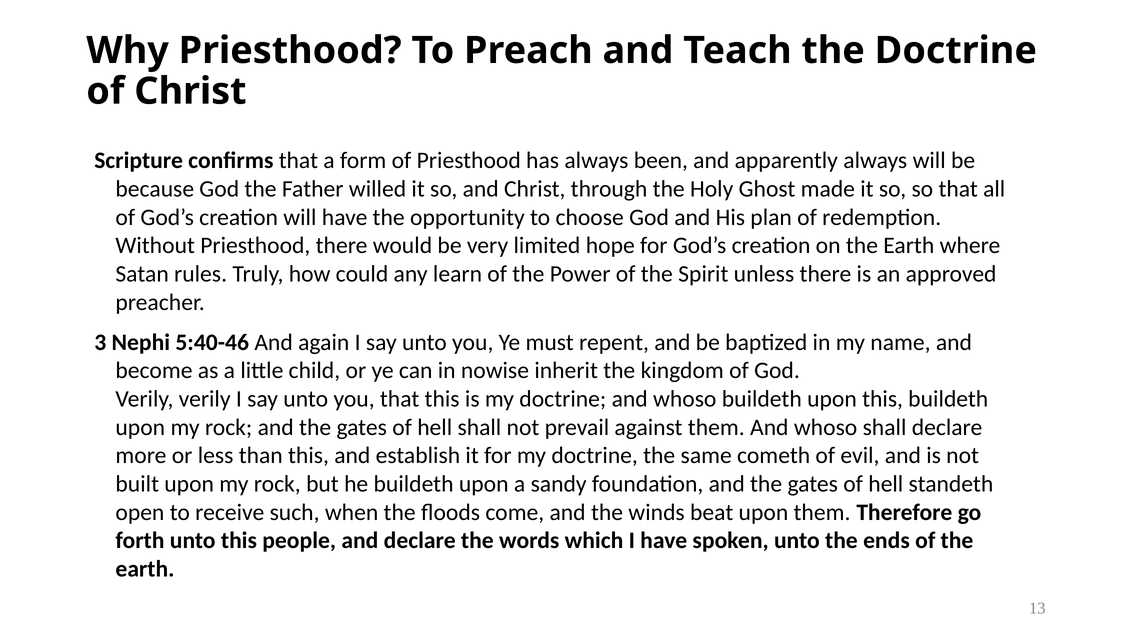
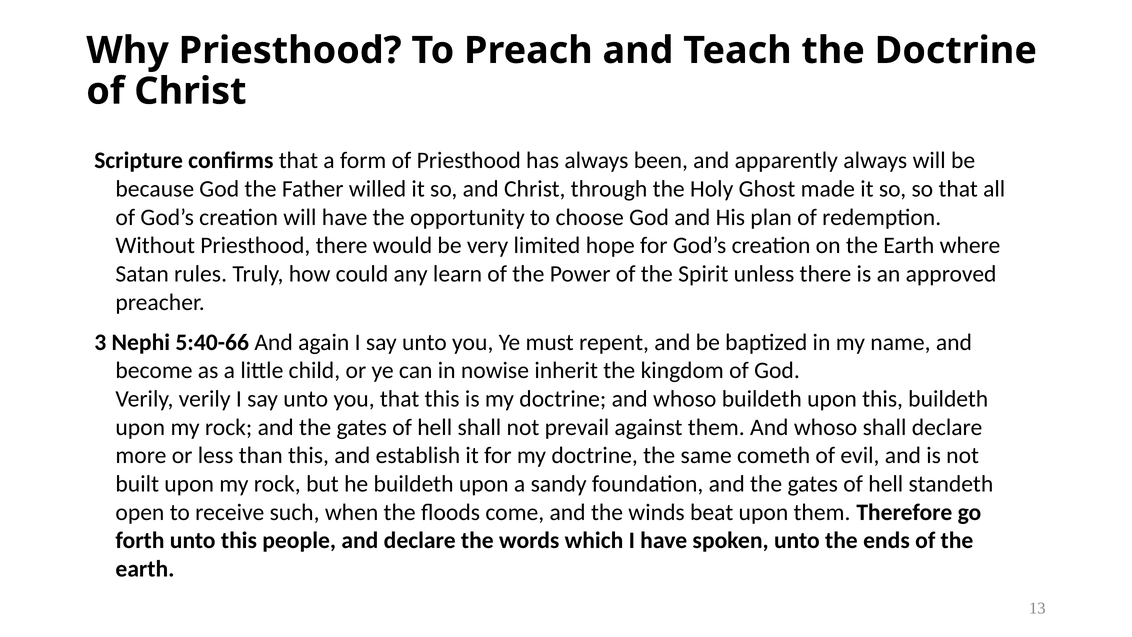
5:40-46: 5:40-46 -> 5:40-66 (212, 342)
